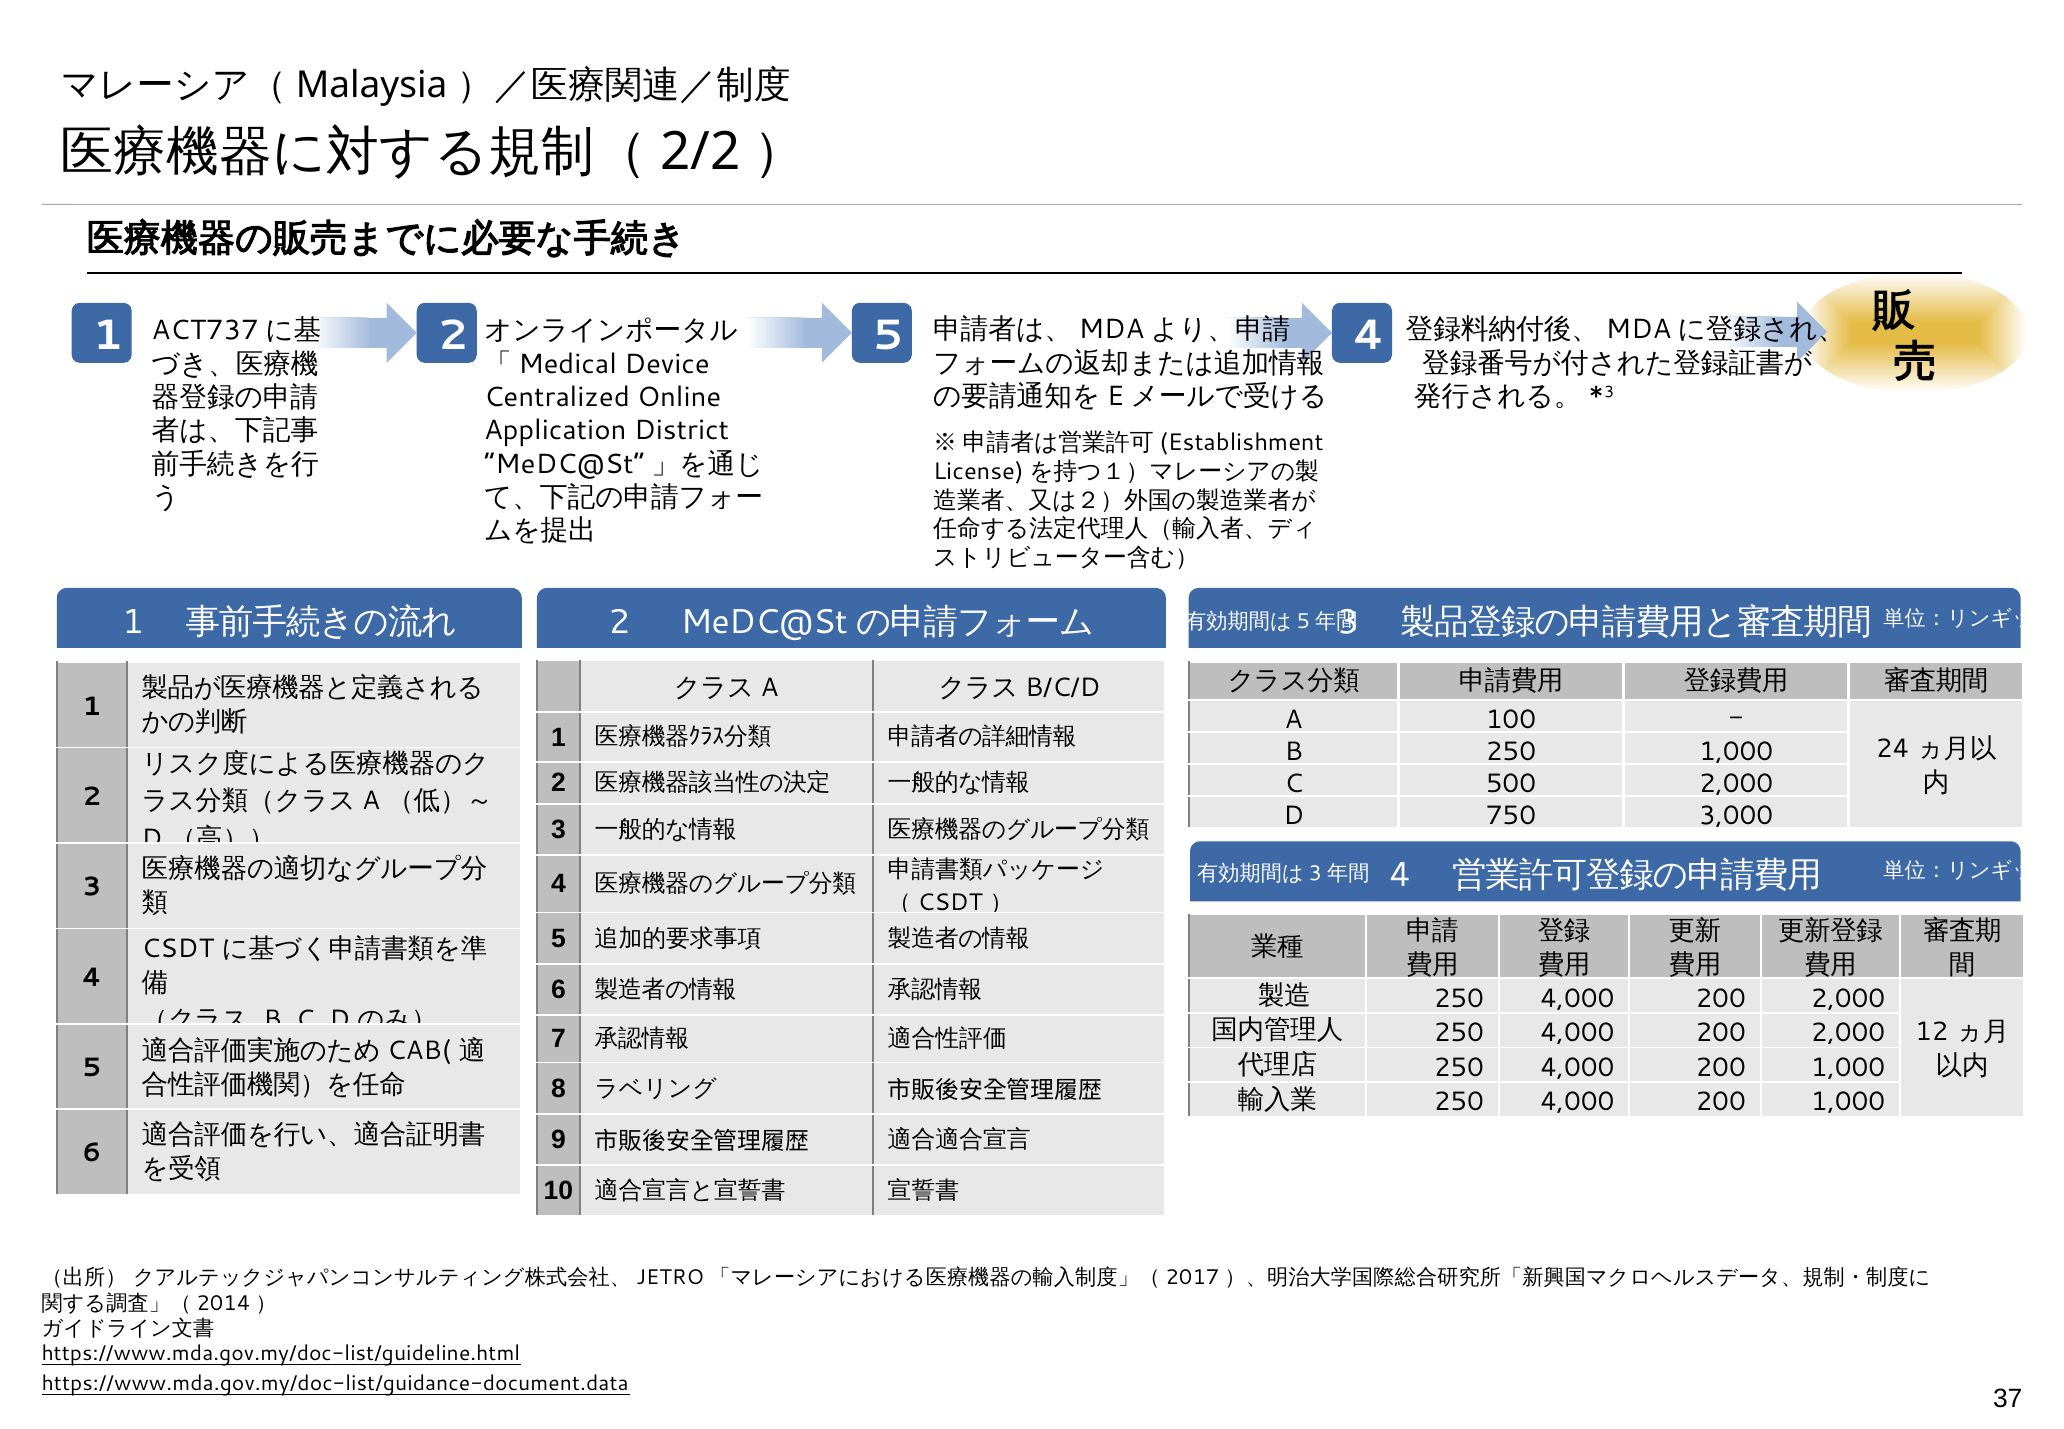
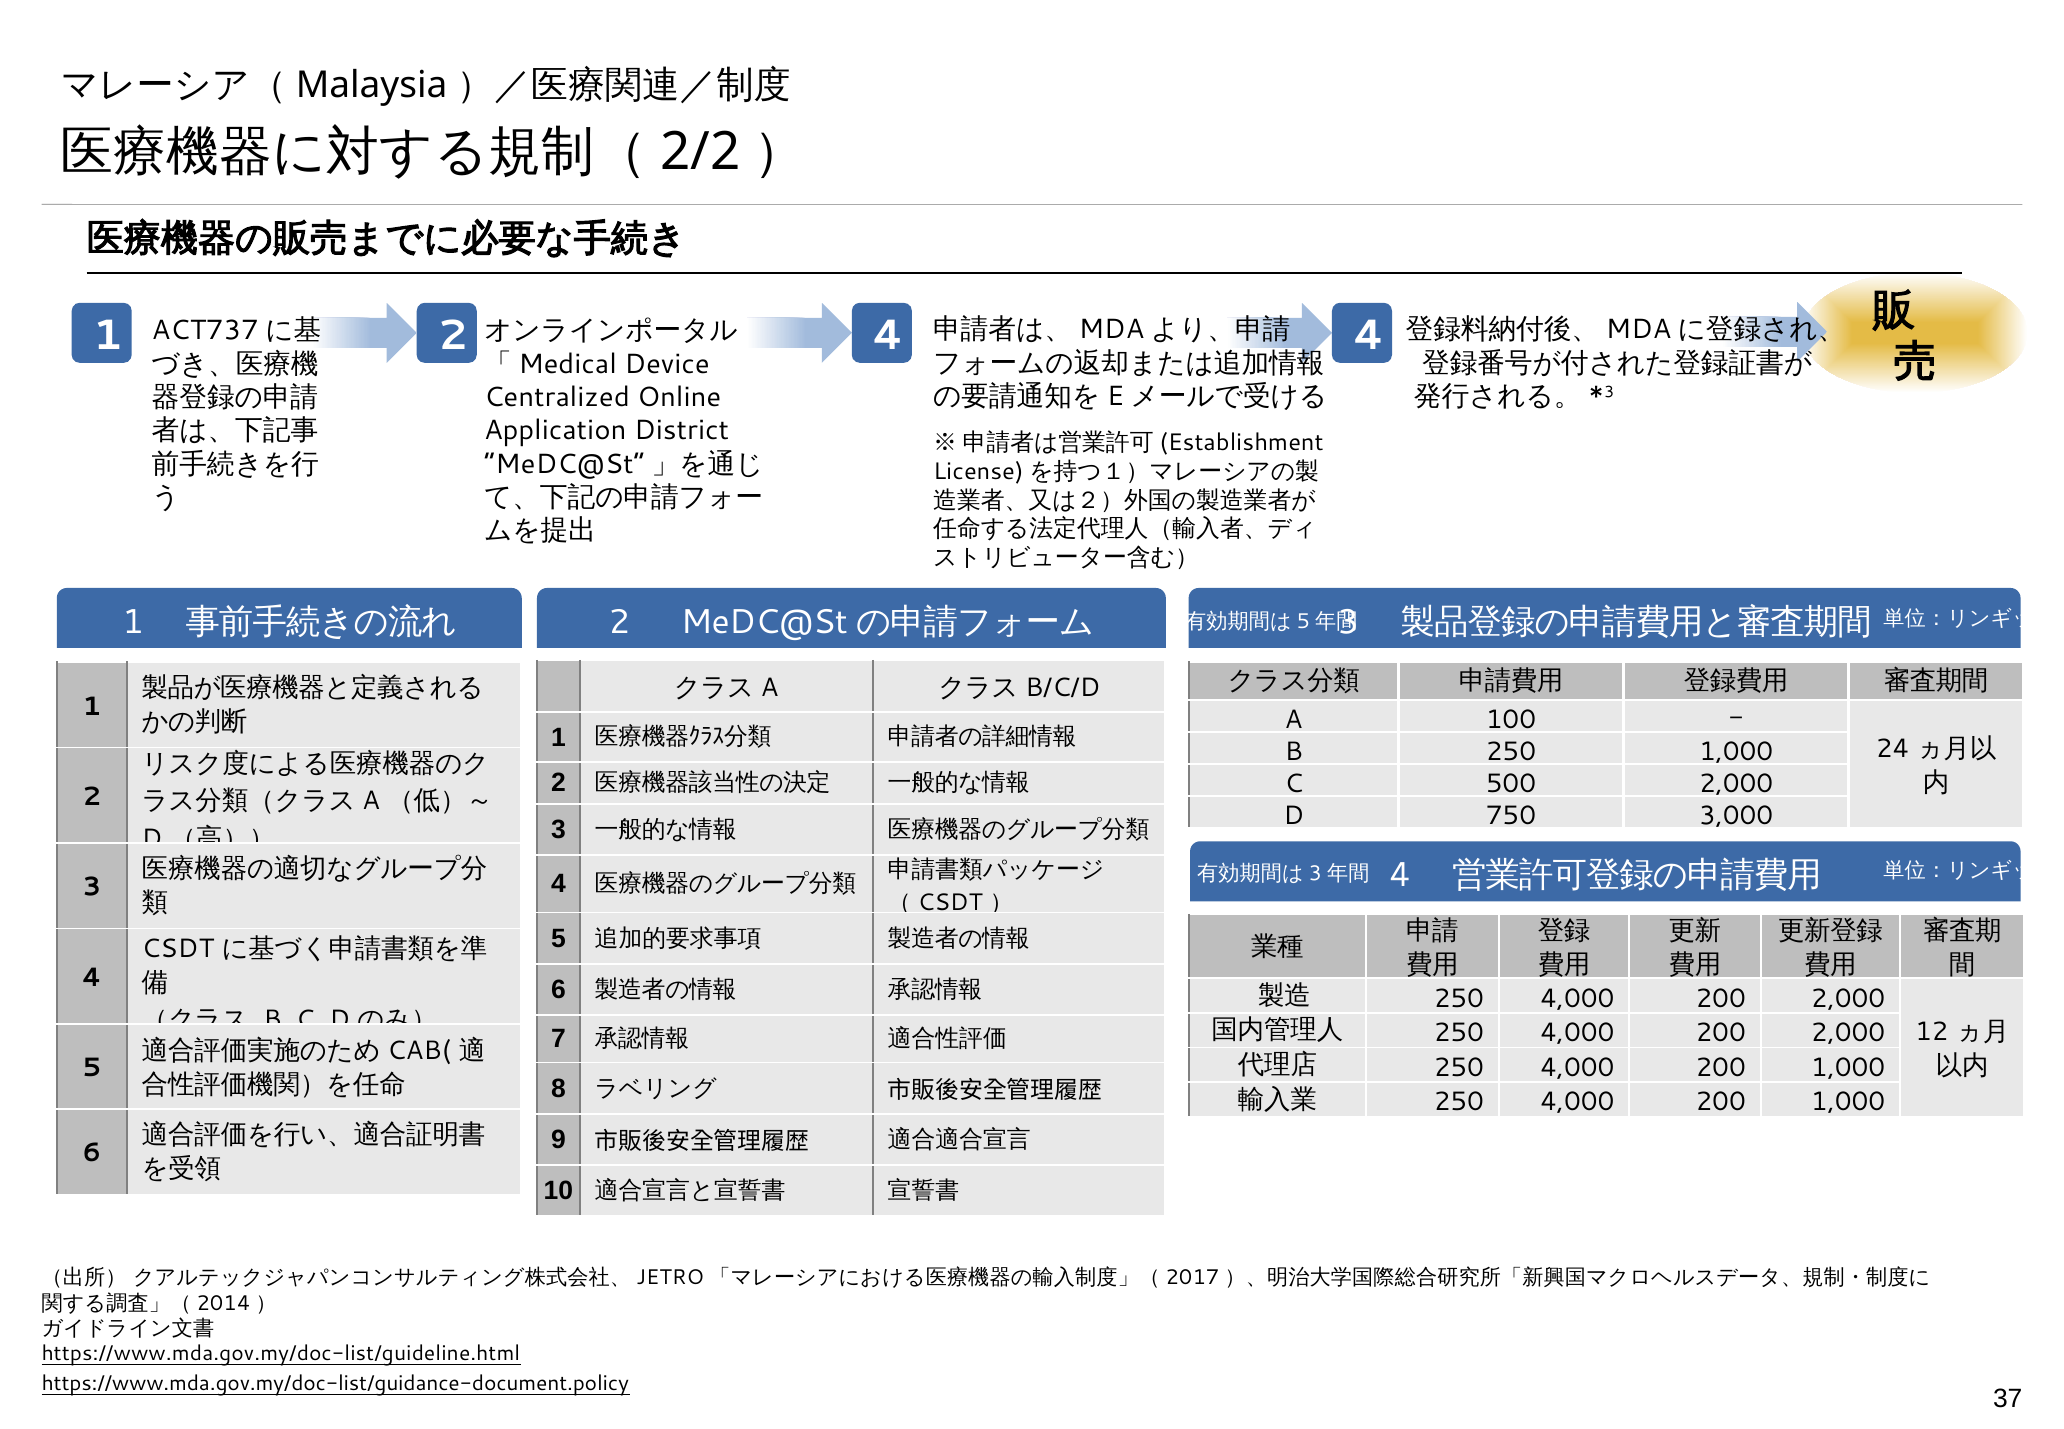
2 5: 5 -> 4 (888, 336)
https://www.mda.gov.my/doc-list/guidance-document.data: https://www.mda.gov.my/doc-list/guidance-document.data -> https://www.mda.gov.my/doc-list/guidance-document.policy (335, 1384)
